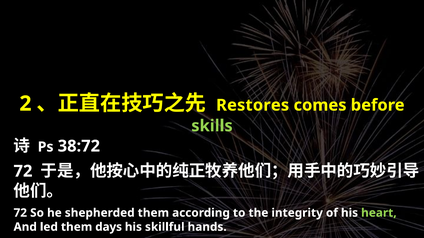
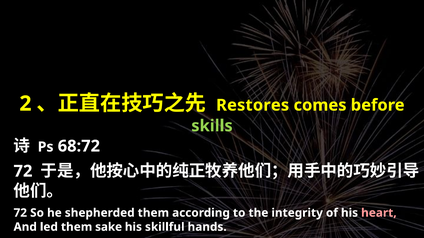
38:72: 38:72 -> 68:72 (79, 146)
heart colour: light green -> pink (379, 213)
days: days -> sake (109, 227)
